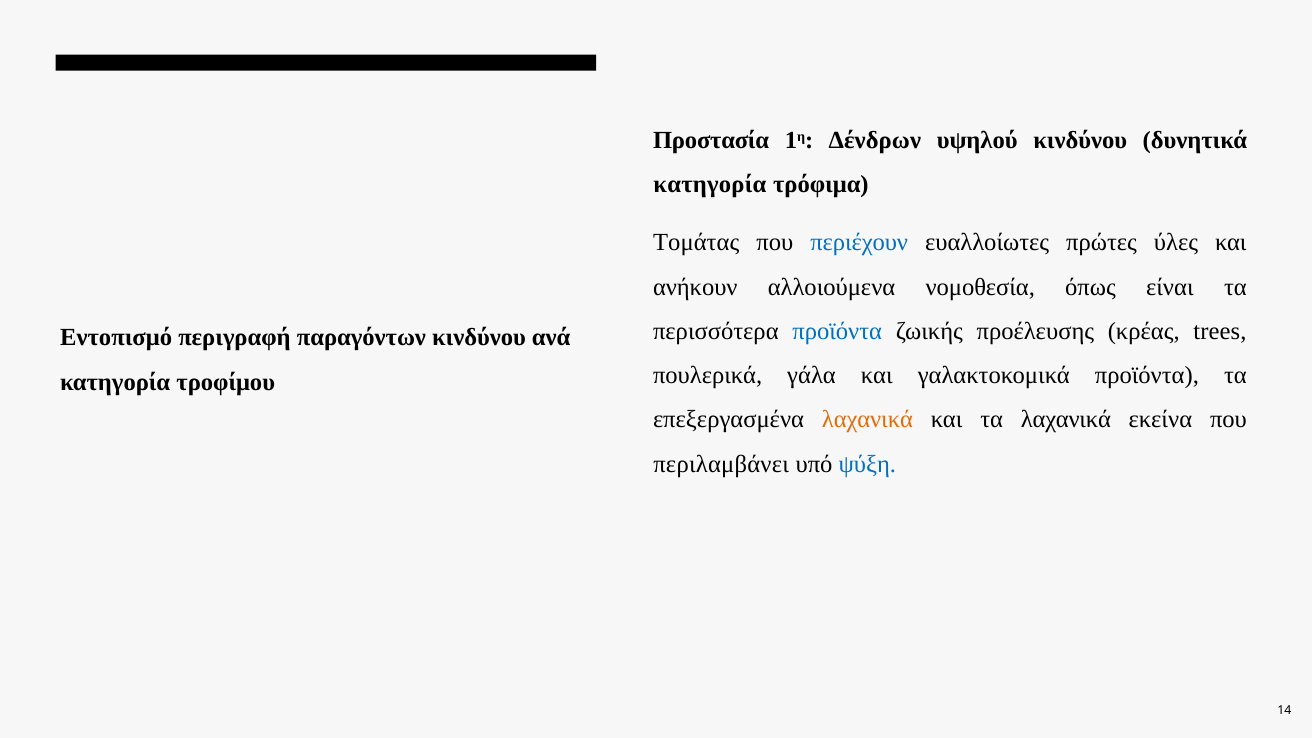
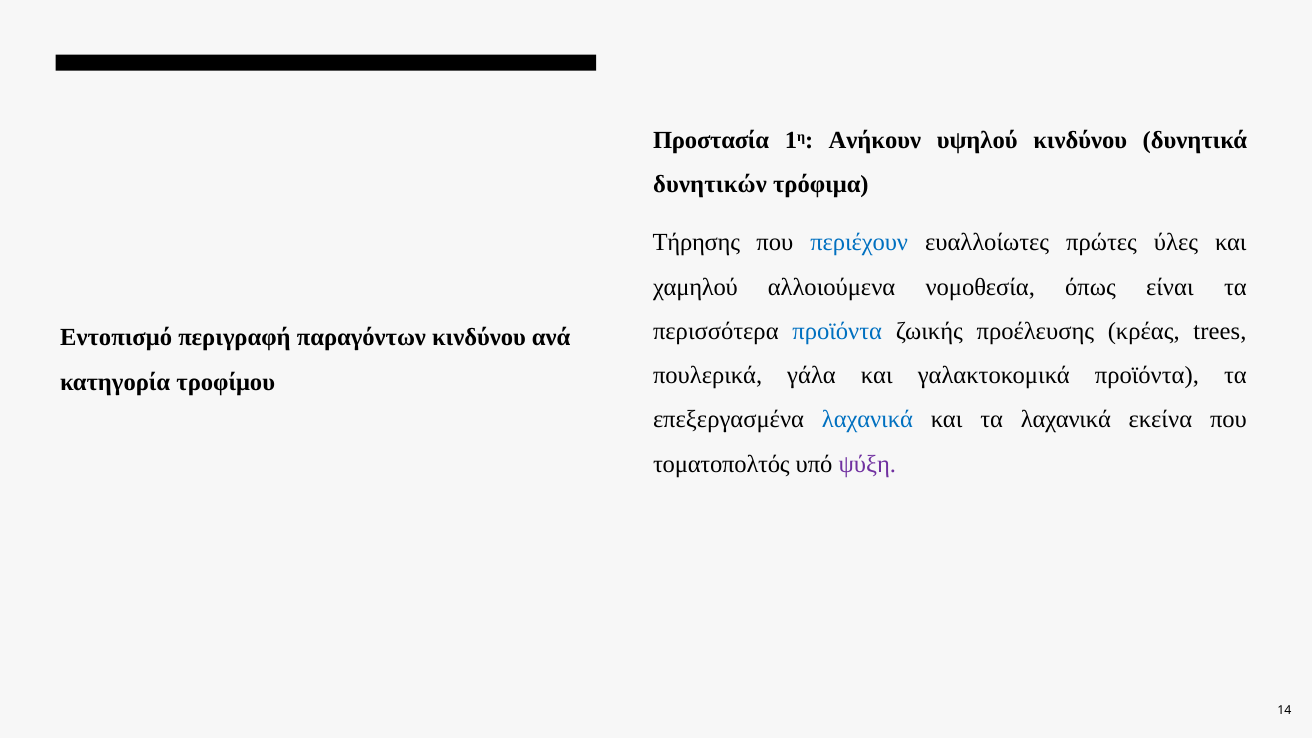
Δένδρων: Δένδρων -> Ανήκουν (875, 140)
κατηγορία: κατηγορία -> δυνητικών (710, 185)
Τομάτας: Τομάτας -> Τήρησης (696, 243)
ανήκουν: ανήκουν -> χαμηλού (695, 287)
λαχανικά colour: orange -> blue (867, 420)
περιλαμβάνει: περιλαμβάνει -> τοματοπολτός (721, 464)
ψύξη colour: blue -> purple (867, 464)
